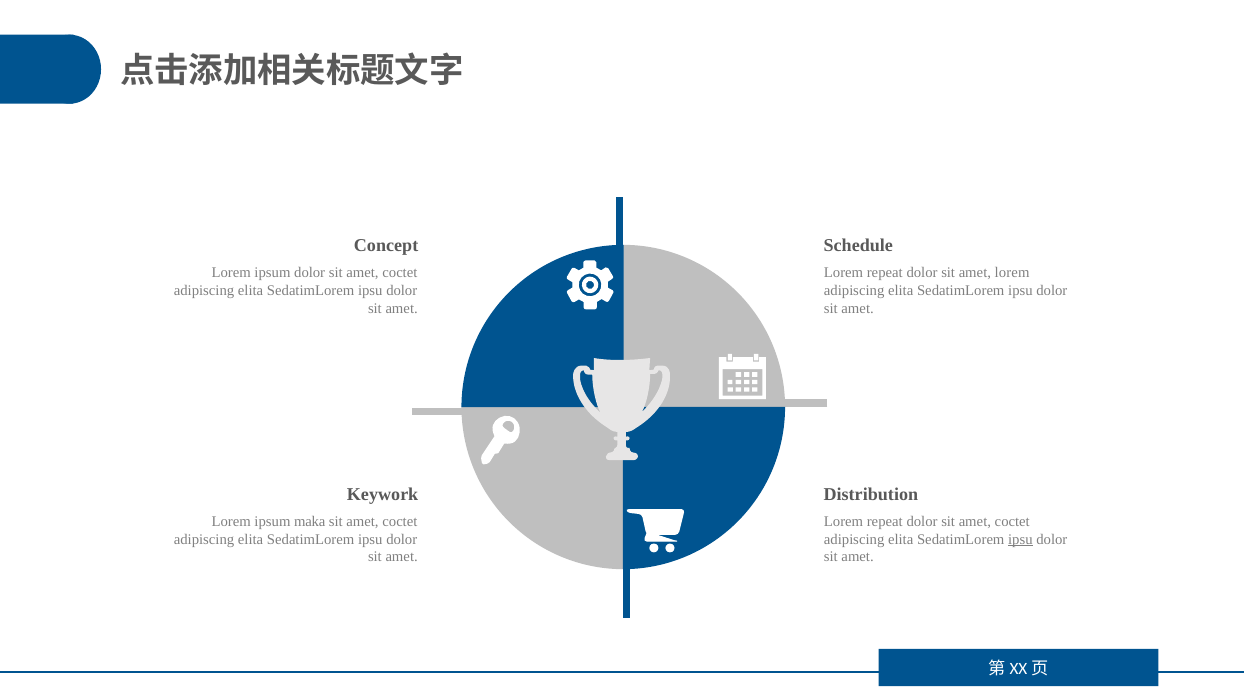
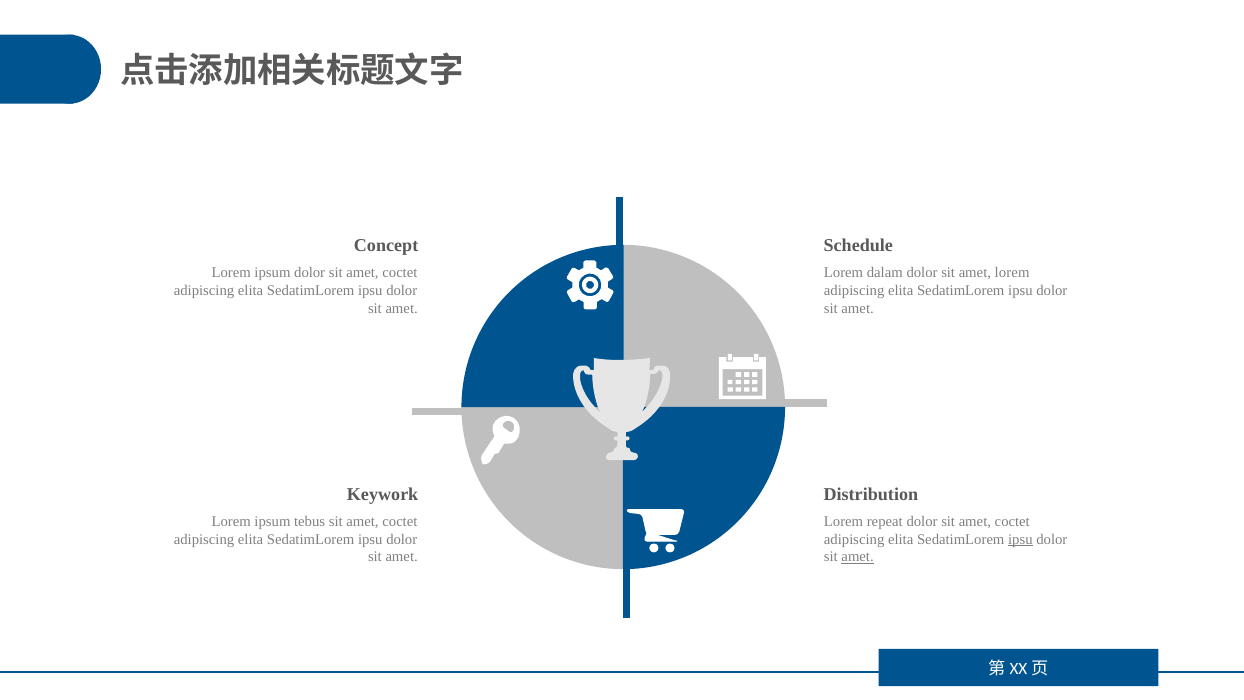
repeat: repeat -> dalam (885, 273)
maka: maka -> tebus (310, 521)
amet underline: none -> present (858, 557)
